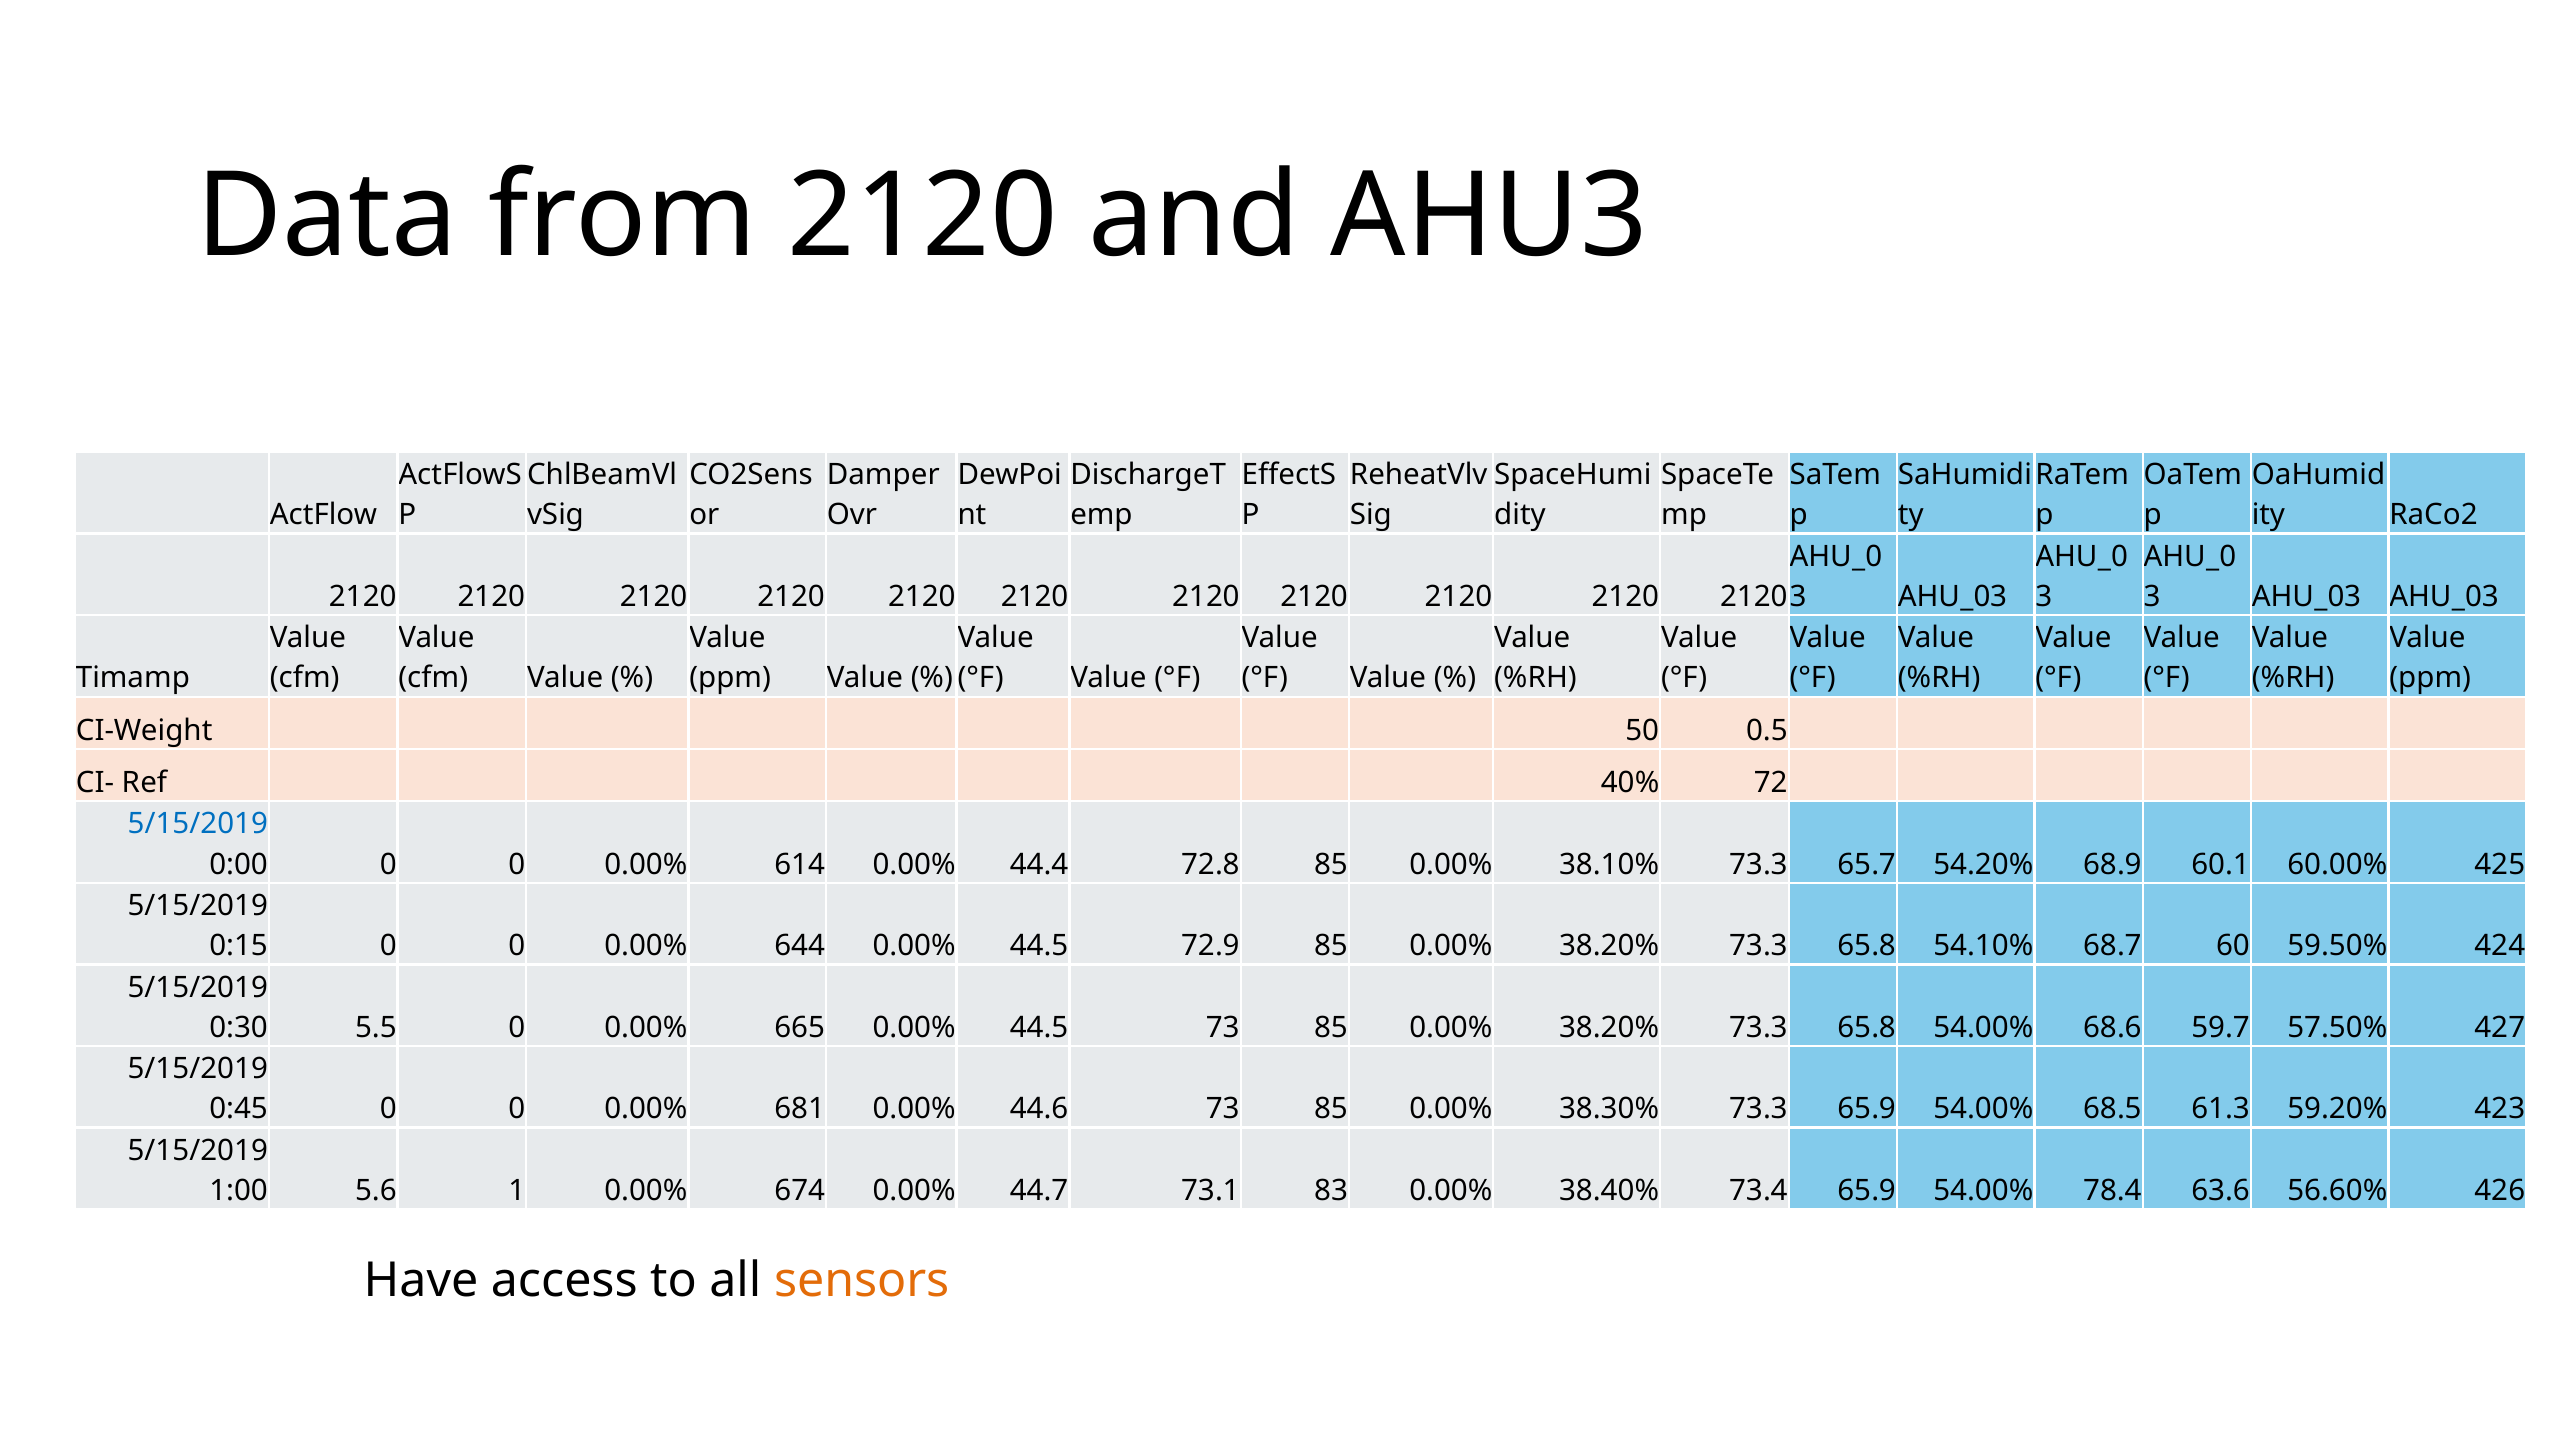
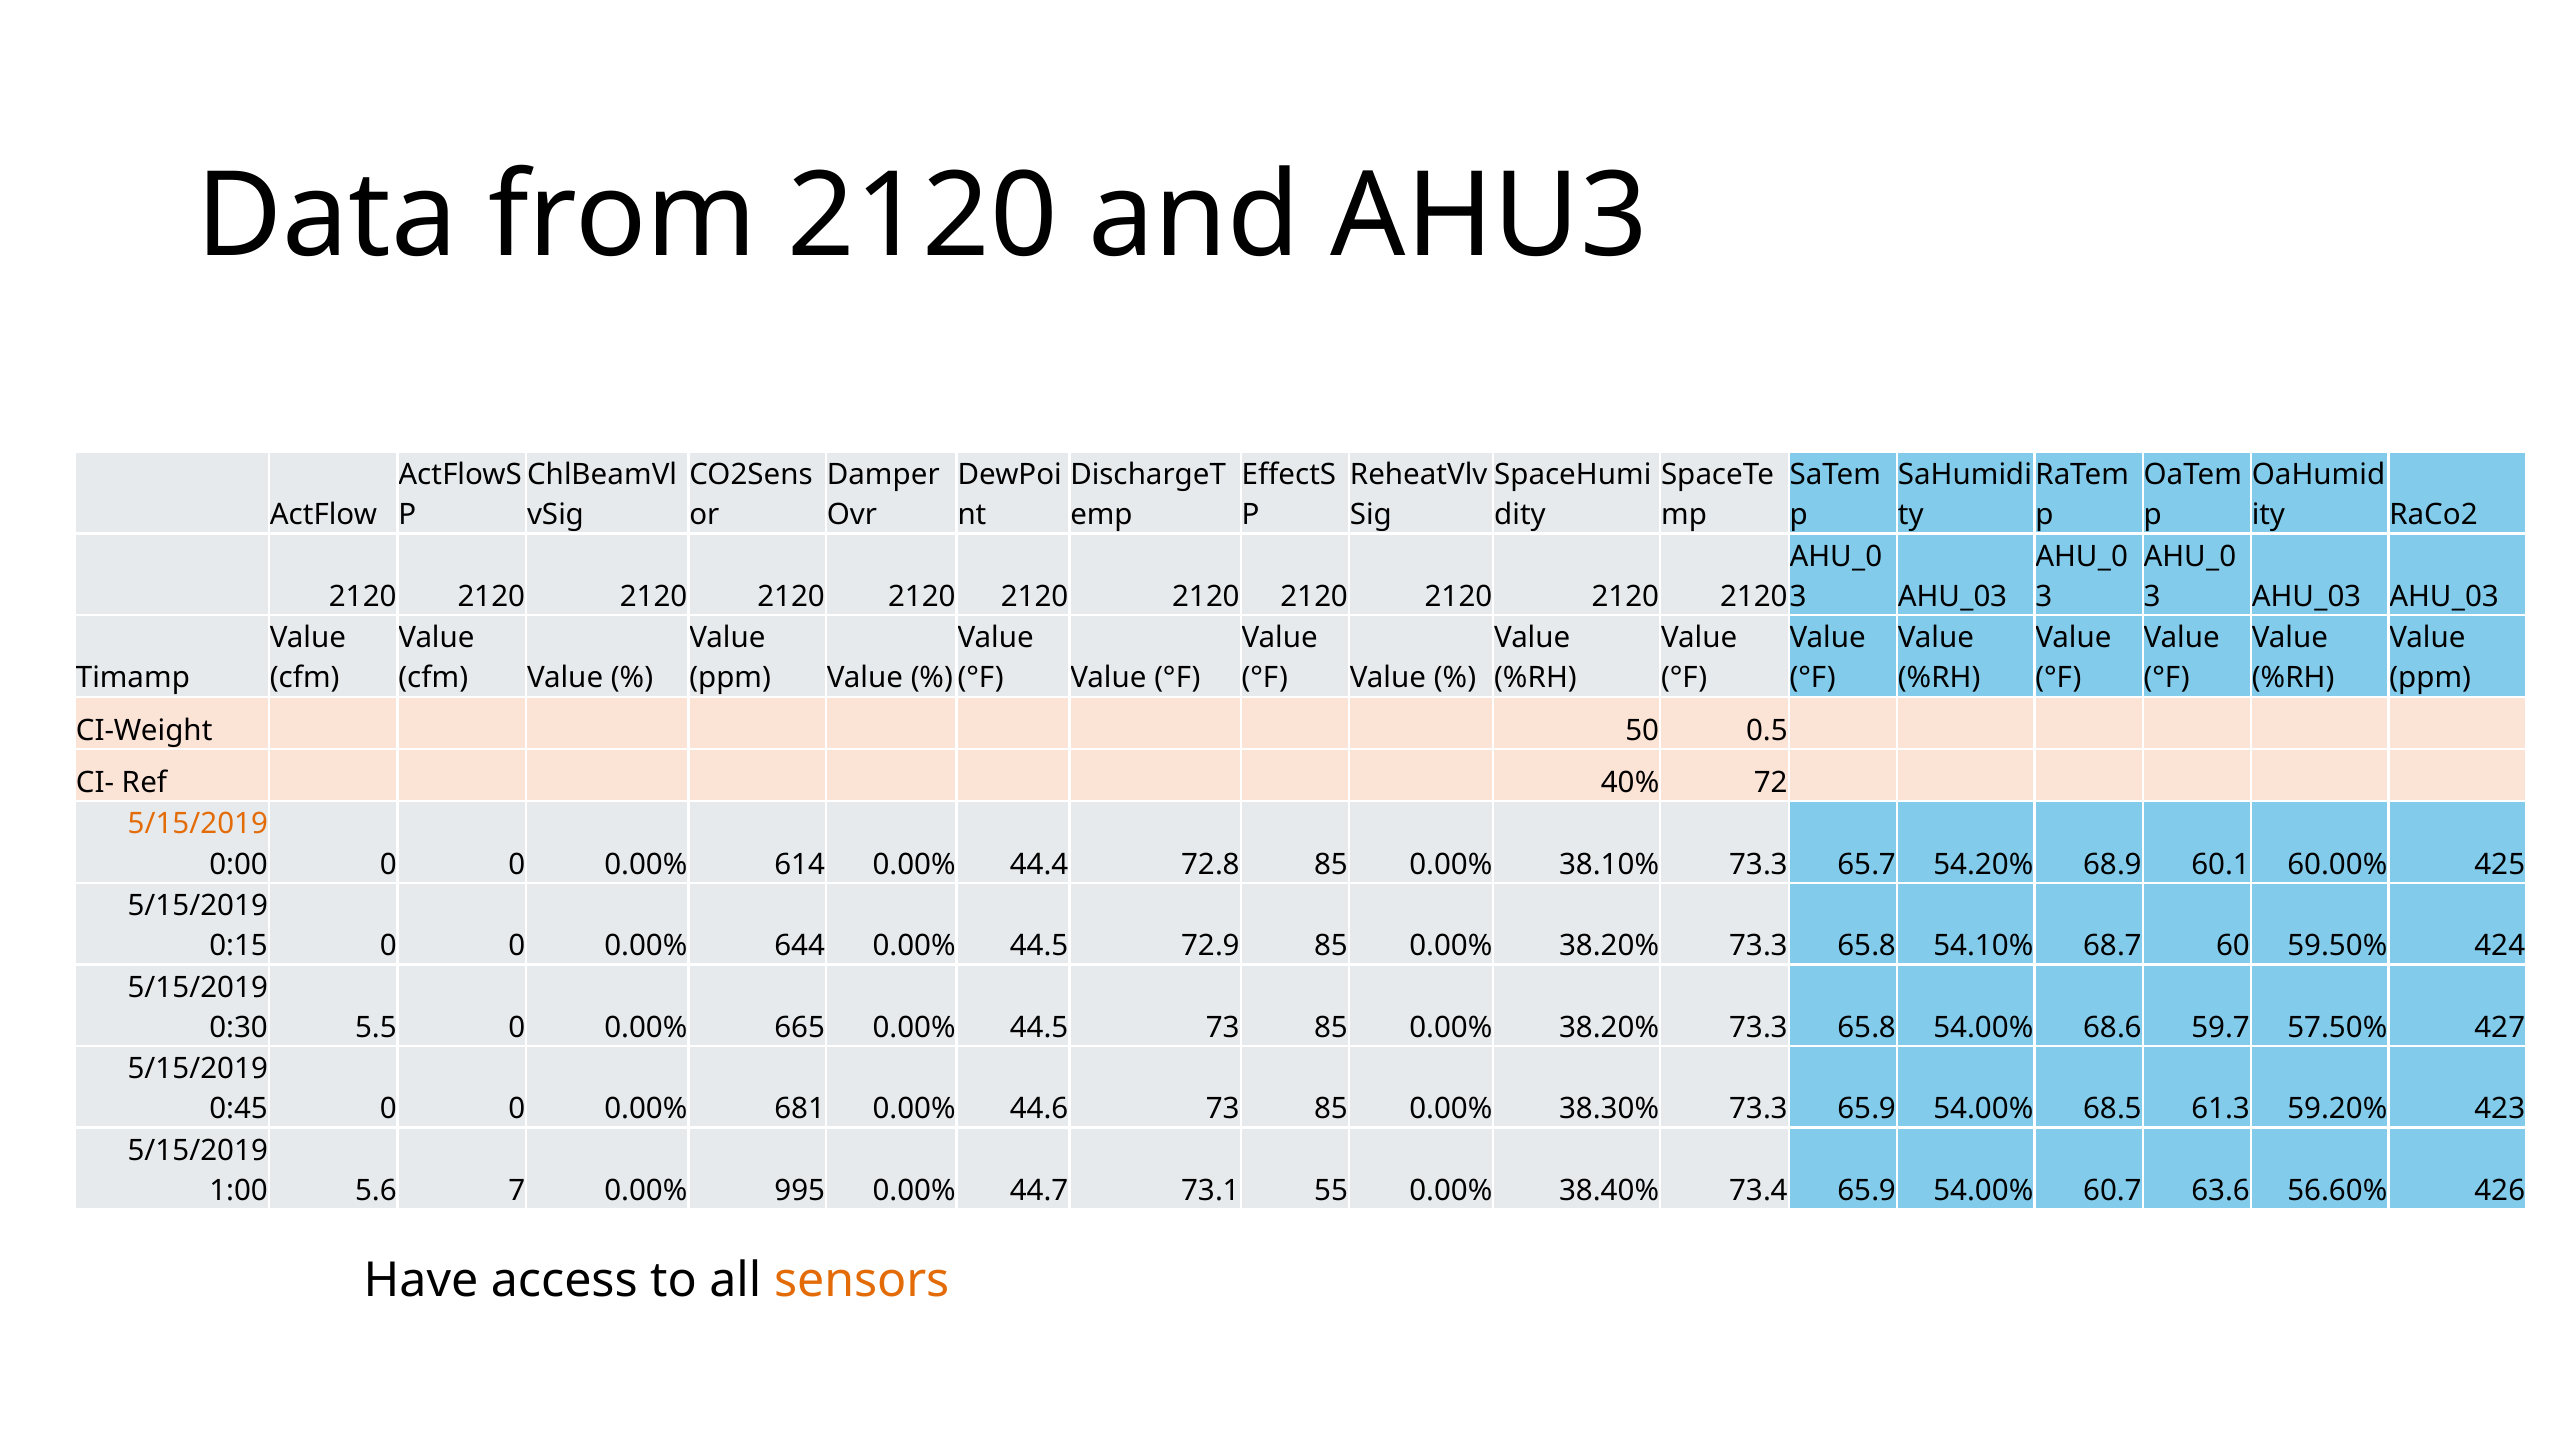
5/15/2019 colour: blue -> orange (198, 824)
1: 1 -> 7 (517, 1191)
674: 674 -> 995 (800, 1191)
83: 83 -> 55 (1331, 1191)
78.4: 78.4 -> 60.7 (2112, 1191)
